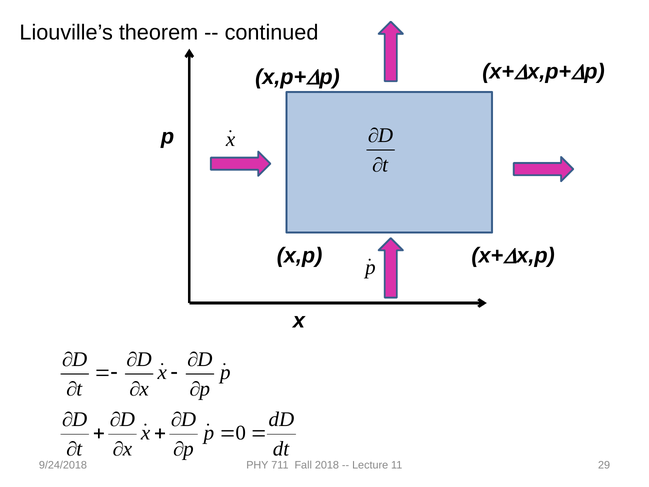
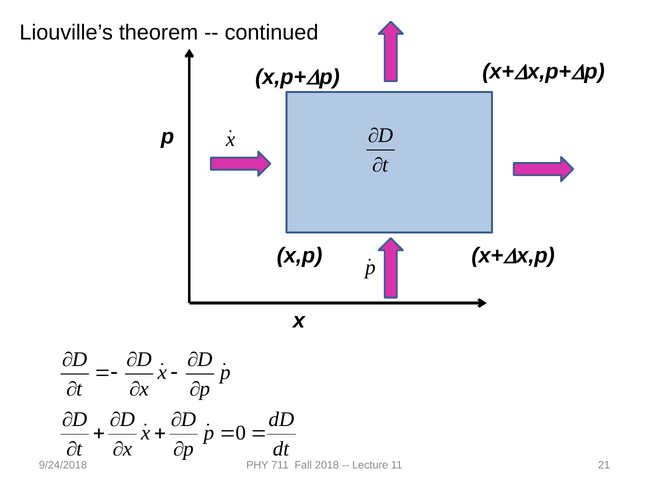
29: 29 -> 21 (604, 465)
